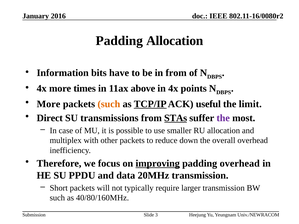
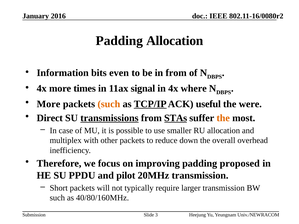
have: have -> even (119, 73)
above: above -> signal (143, 89)
points: points -> where (194, 89)
limit: limit -> were (250, 104)
transmissions underline: none -> present (109, 118)
the colour: purple -> orange (223, 118)
improving underline: present -> none (158, 164)
padding overhead: overhead -> proposed (240, 164)
data: data -> pilot (126, 176)
